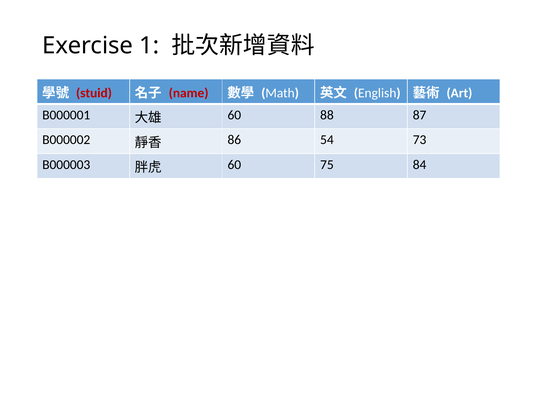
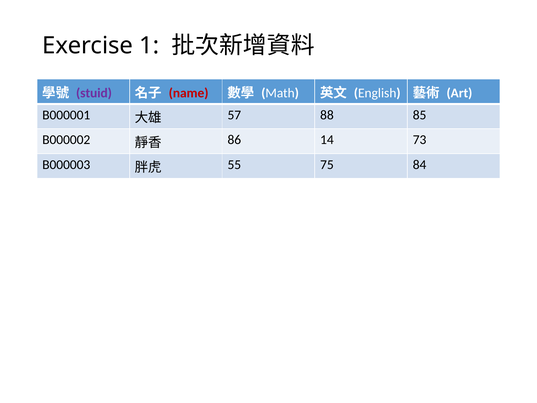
stuid colour: red -> purple (94, 93)
60: 60 -> 57 (234, 115)
87: 87 -> 85 (420, 115)
54: 54 -> 14 (327, 140)
60: 60 -> 55 (234, 165)
